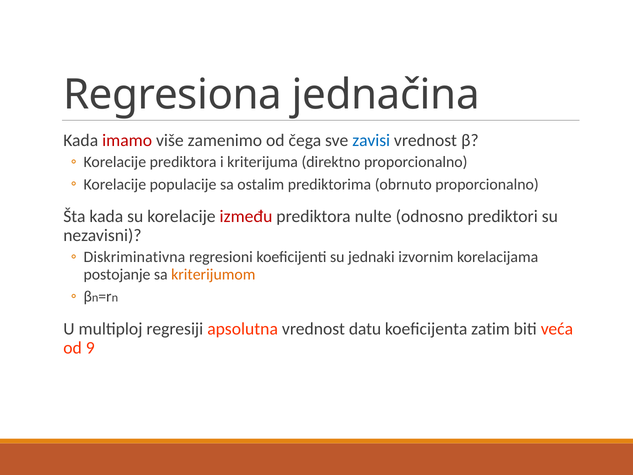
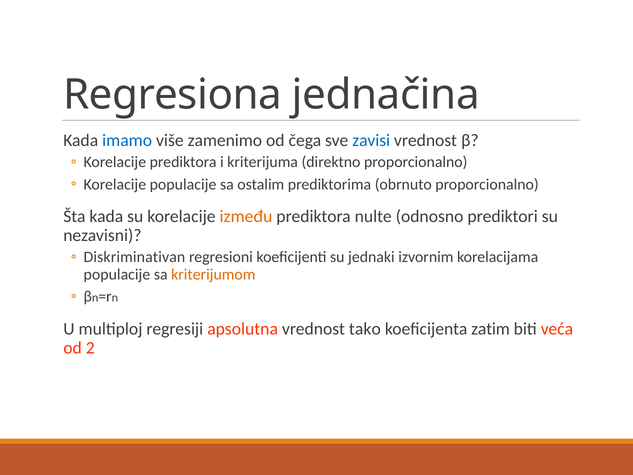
imamo colour: red -> blue (127, 140)
između colour: red -> orange (246, 216)
Diskriminativna: Diskriminativna -> Diskriminativan (134, 257)
postojanje: postojanje -> populacije (117, 274)
datu: datu -> tako (365, 329)
9: 9 -> 2 (90, 348)
